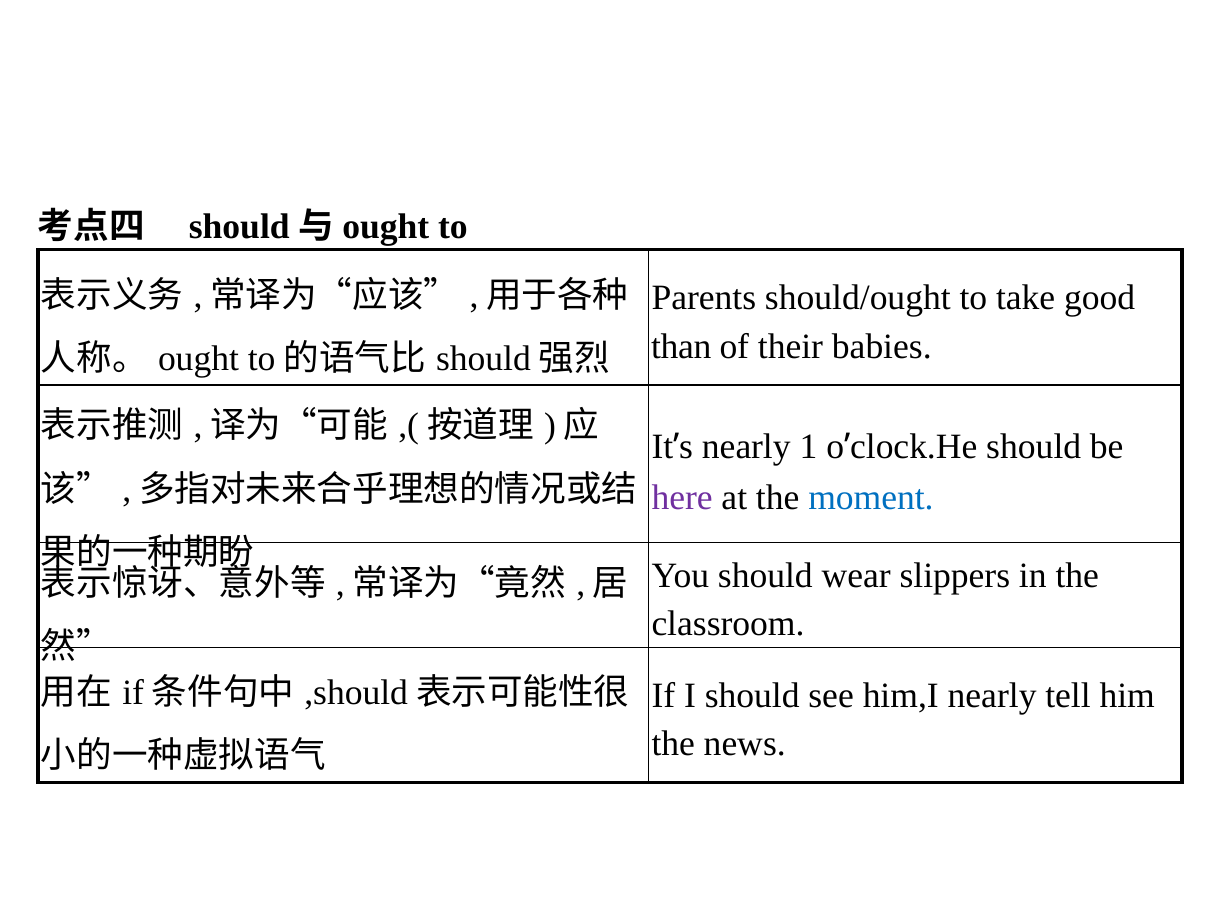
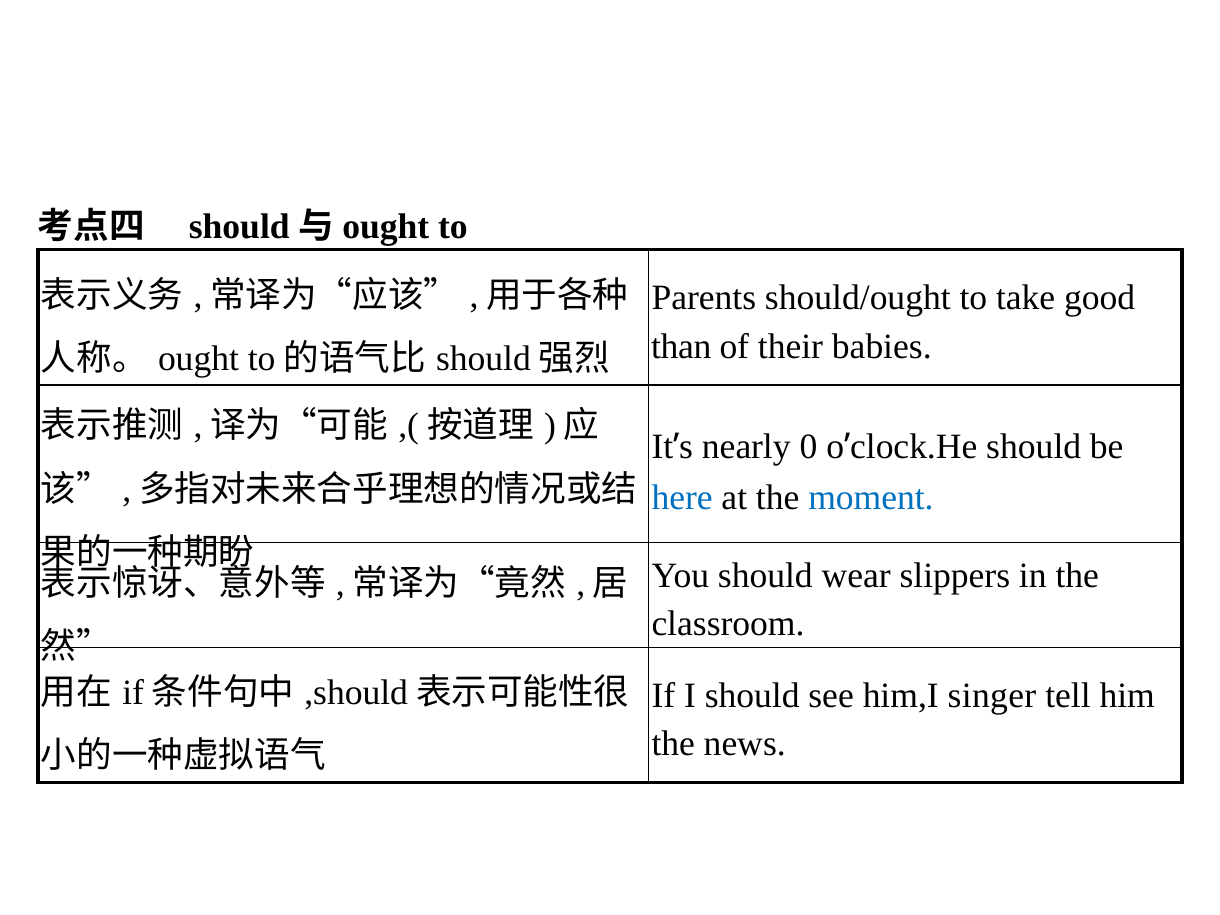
1: 1 -> 0 (808, 447)
here colour: purple -> blue (682, 498)
him,I nearly: nearly -> singer (992, 695)
